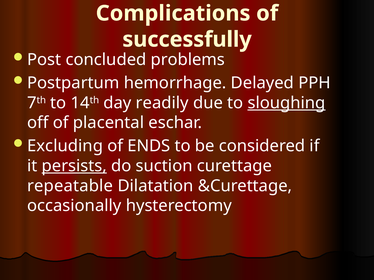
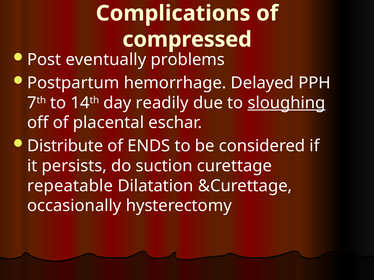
successfully: successfully -> compressed (187, 40)
concluded: concluded -> eventually (106, 60)
Excluding: Excluding -> Distribute (65, 146)
persists underline: present -> none (74, 166)
